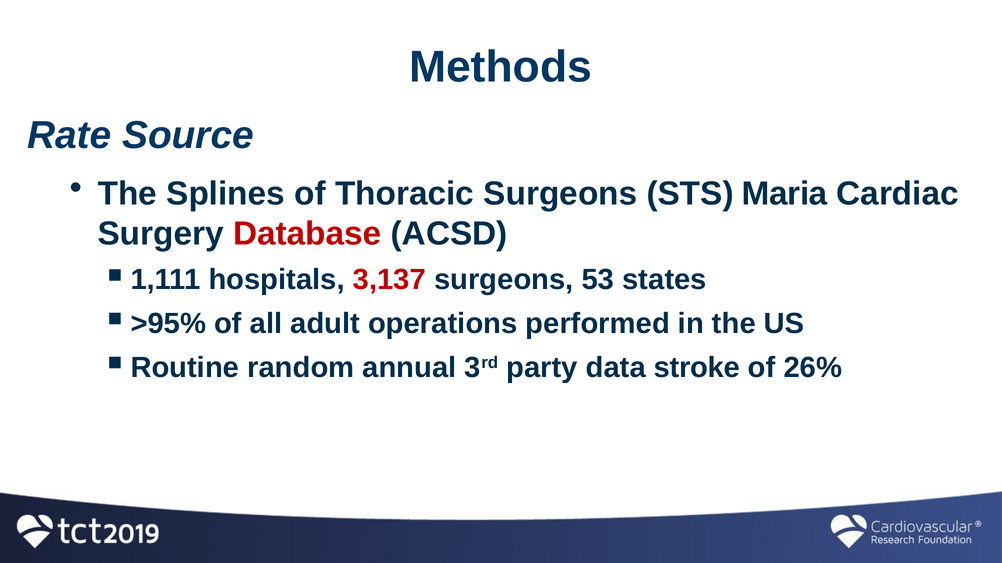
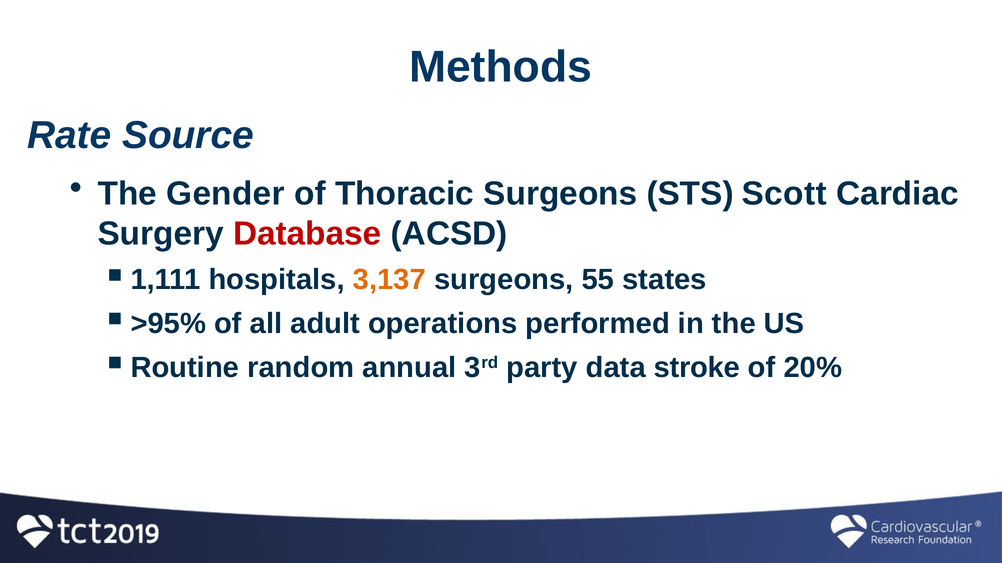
Splines: Splines -> Gender (225, 194)
Maria: Maria -> Scott (784, 194)
3,137 colour: red -> orange (389, 280)
53: 53 -> 55 (598, 280)
26%: 26% -> 20% (813, 368)
